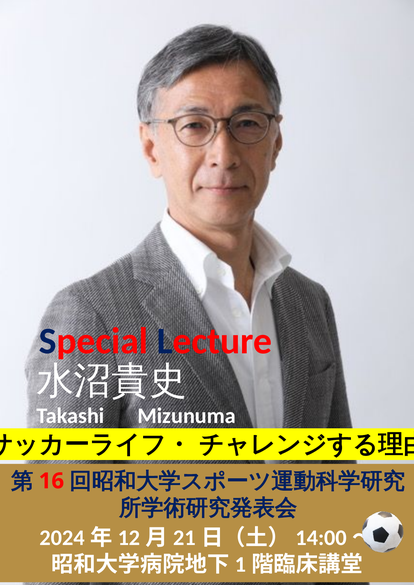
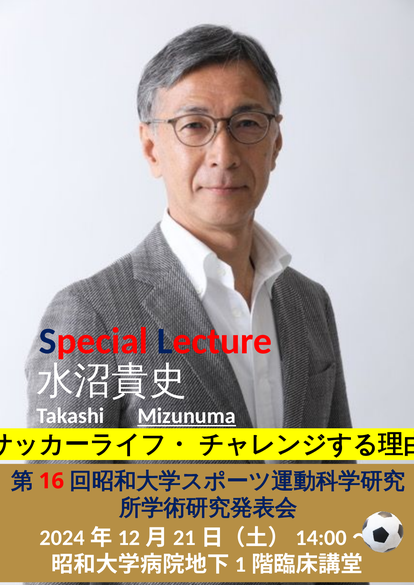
Mizunuma underline: none -> present (187, 416)
